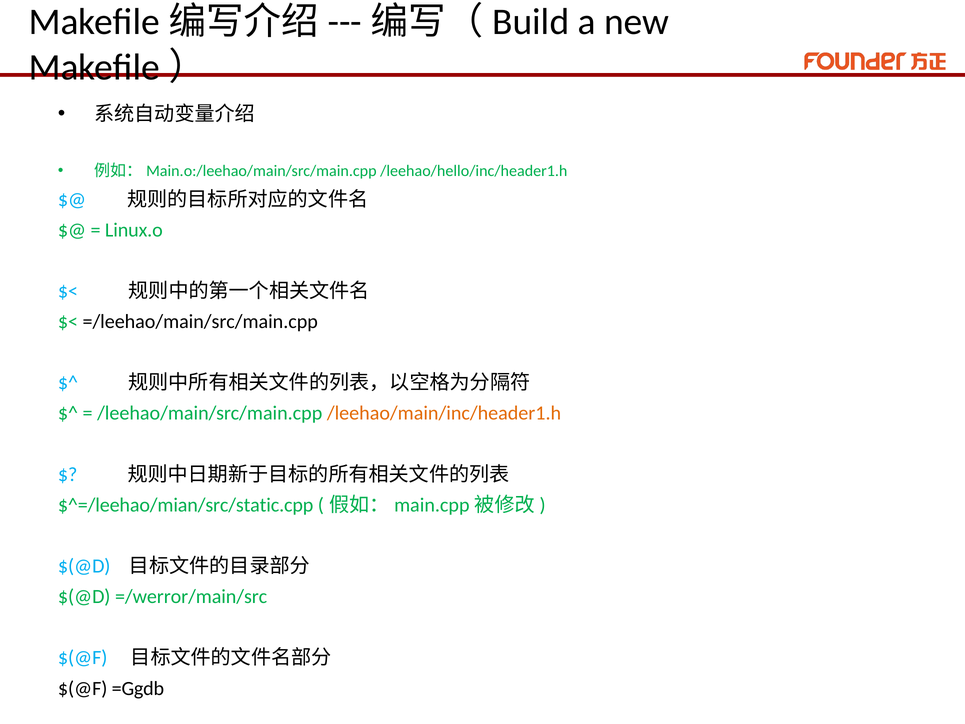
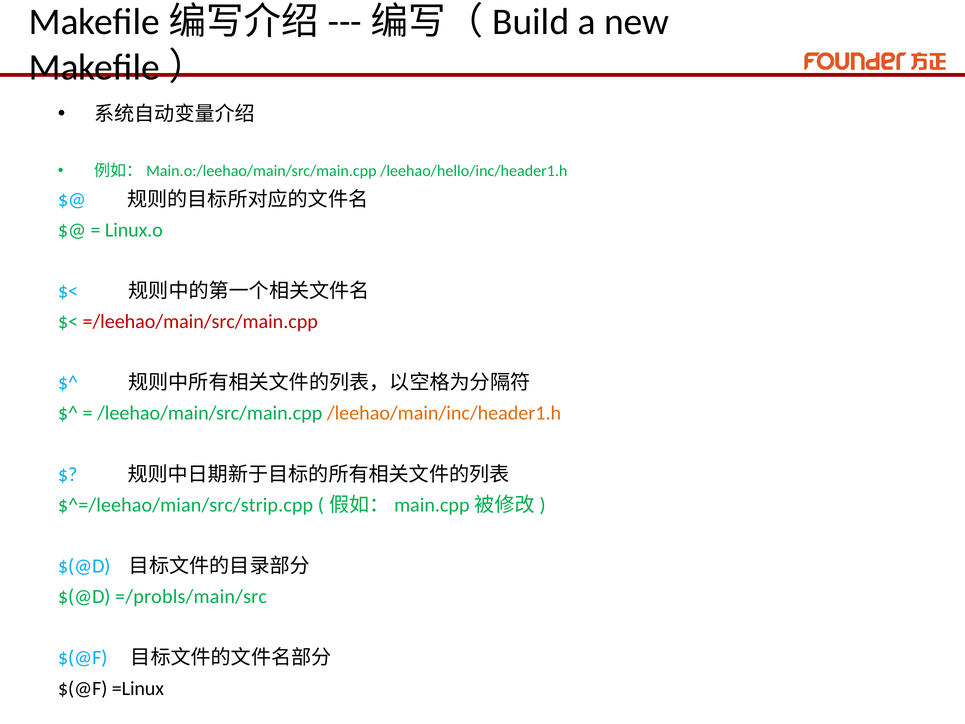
=/leehao/main/src/main.cpp colour: black -> red (200, 322)
$^=/leehao/mian/src/static.cpp: $^=/leehao/mian/src/static.cpp -> $^=/leehao/mian/src/strip.cpp (186, 505)
=/werror/main/src: =/werror/main/src -> =/probls/main/src (191, 596)
=Ggdb: =Ggdb -> =Linux (138, 688)
